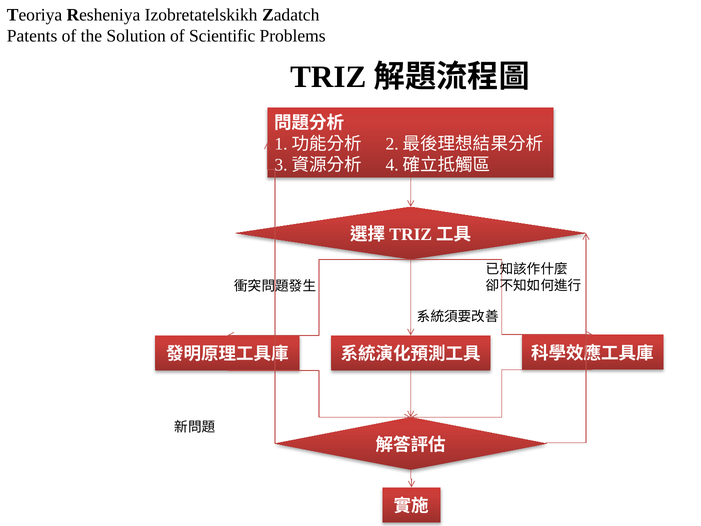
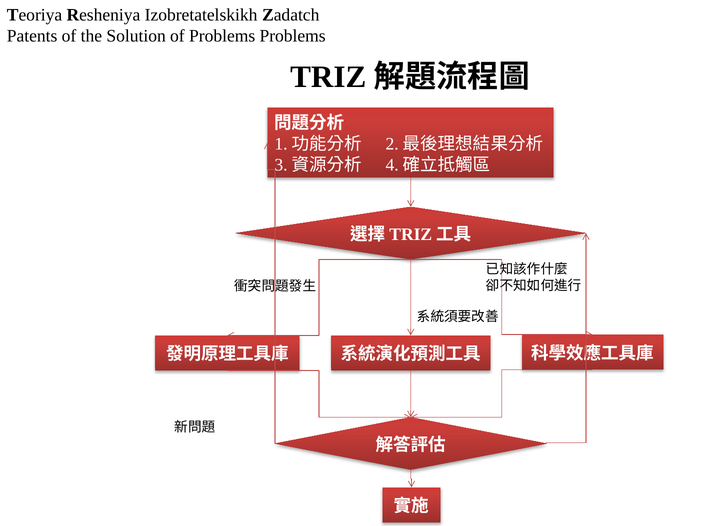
of Scientific: Scientific -> Problems (222, 36)
